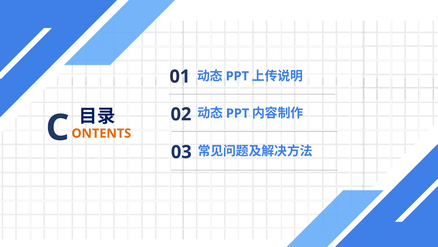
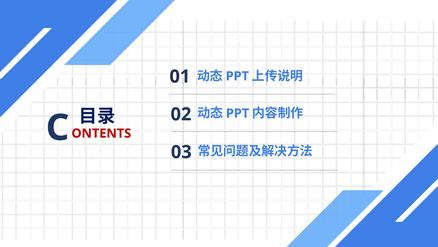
ONTENTS colour: orange -> red (101, 133)
